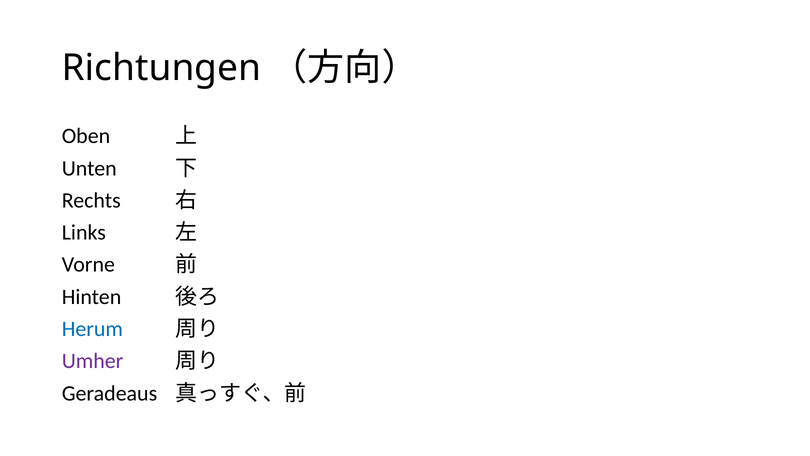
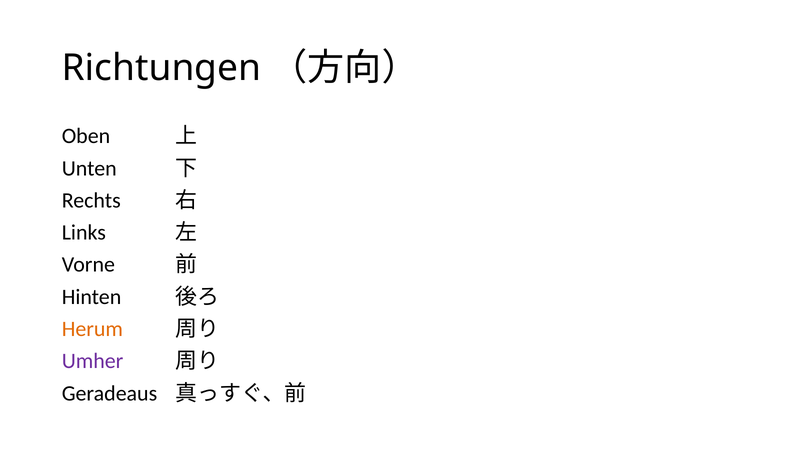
Herum colour: blue -> orange (92, 329)
